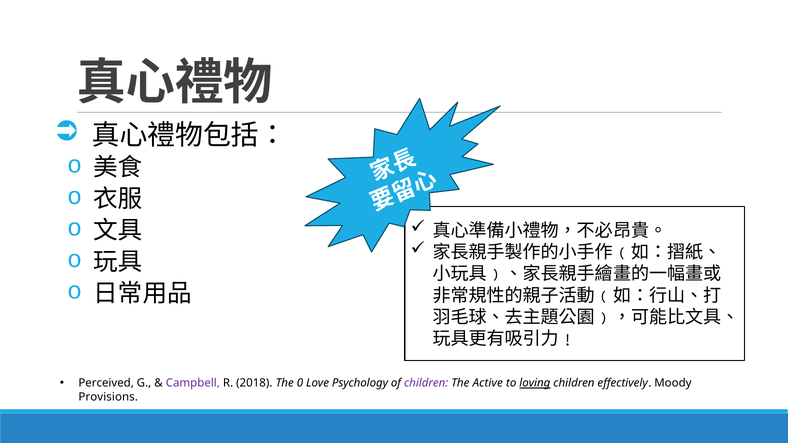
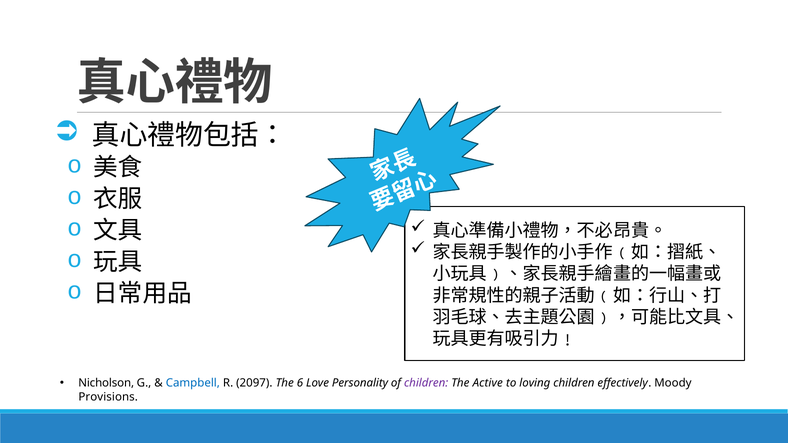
Perceived: Perceived -> Nicholson (106, 383)
Campbell colour: purple -> blue (193, 383)
2018: 2018 -> 2097 (254, 383)
0: 0 -> 6 (300, 383)
Psychology: Psychology -> Personality (360, 383)
loving underline: present -> none (535, 383)
